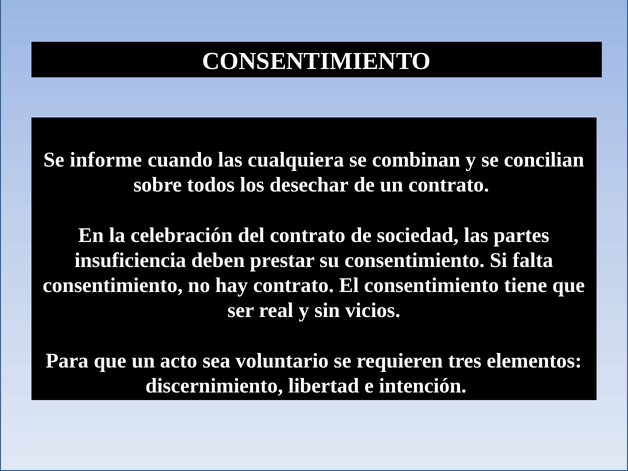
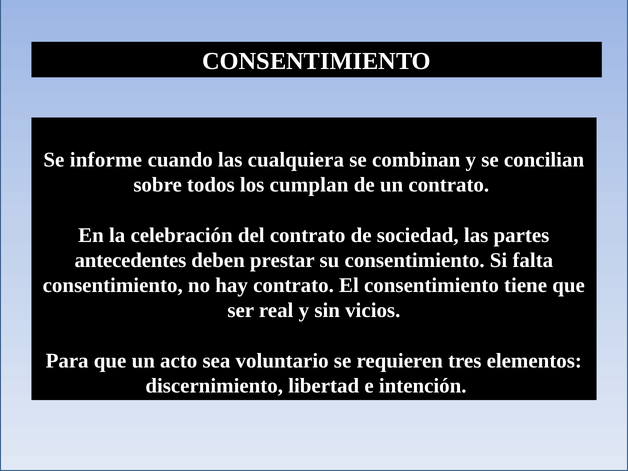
desechar: desechar -> cumplan (309, 185)
insuficiencia: insuficiencia -> antecedentes (130, 260)
